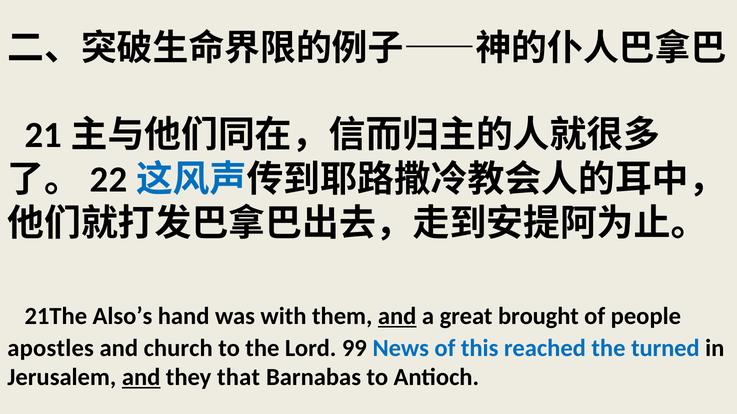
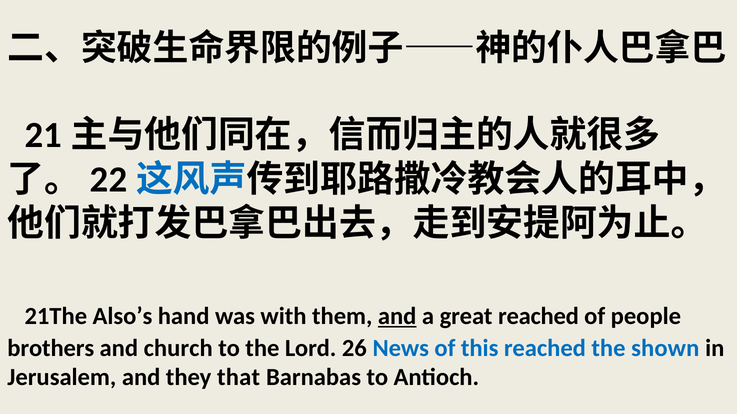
great brought: brought -> reached (538, 316)
apostles: apostles -> brothers (51, 348)
99: 99 -> 26 (354, 348)
turned: turned -> shown (665, 348)
and underline: present -> none (141, 378)
